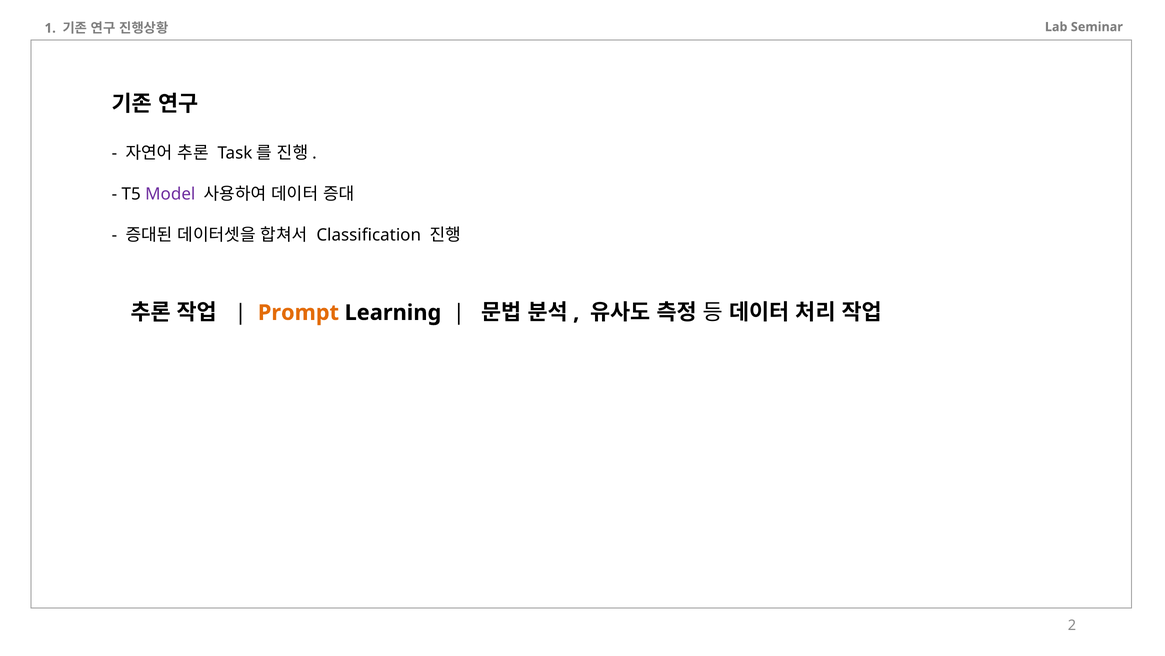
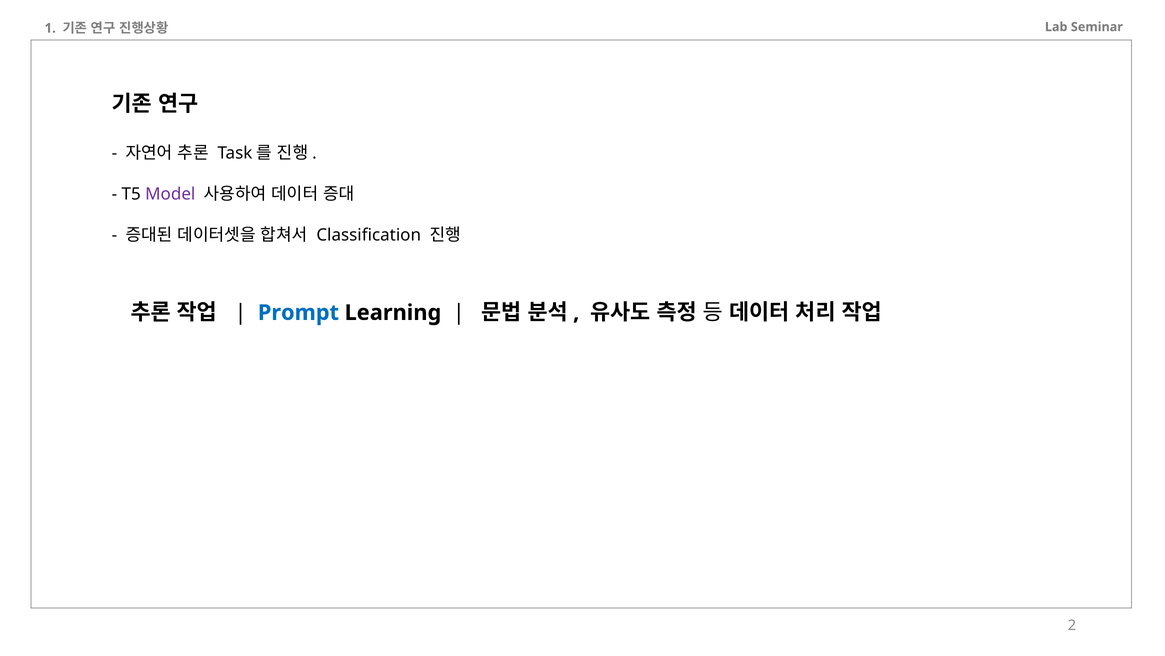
Prompt colour: orange -> blue (298, 312)
